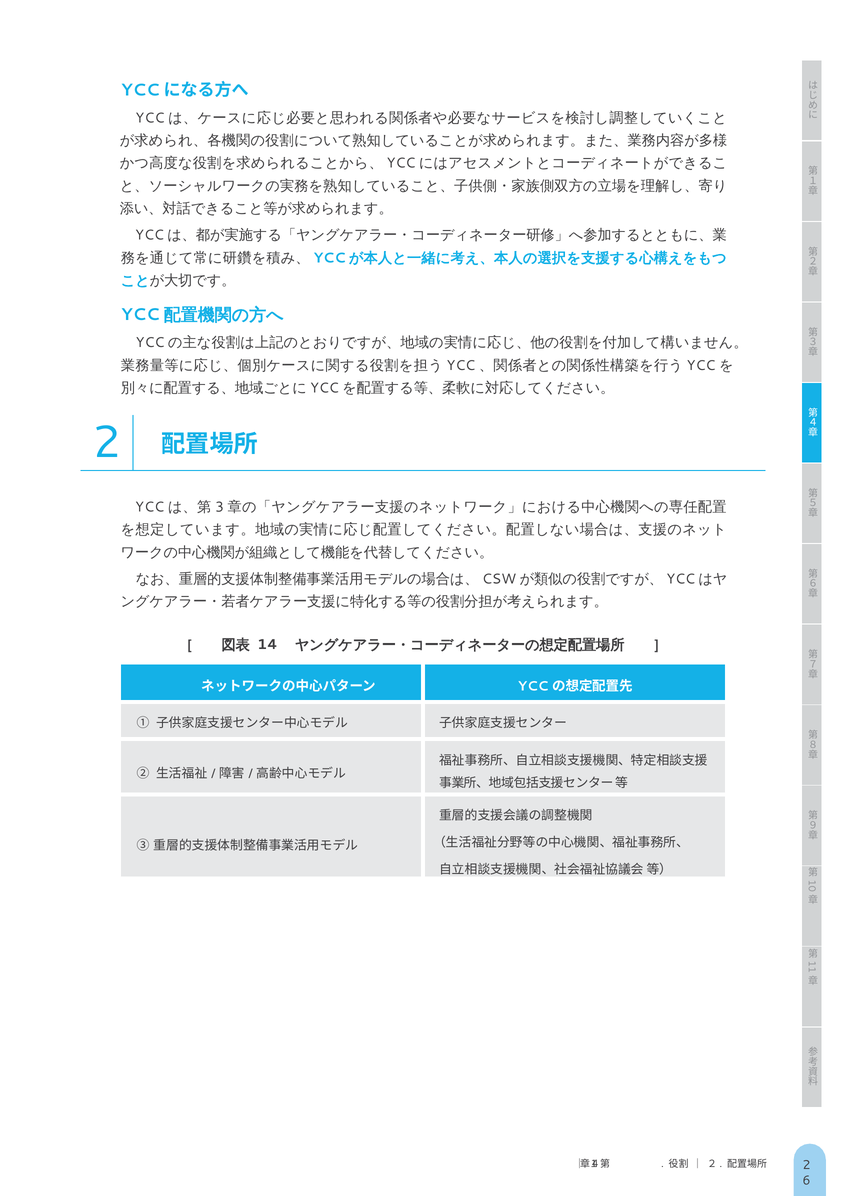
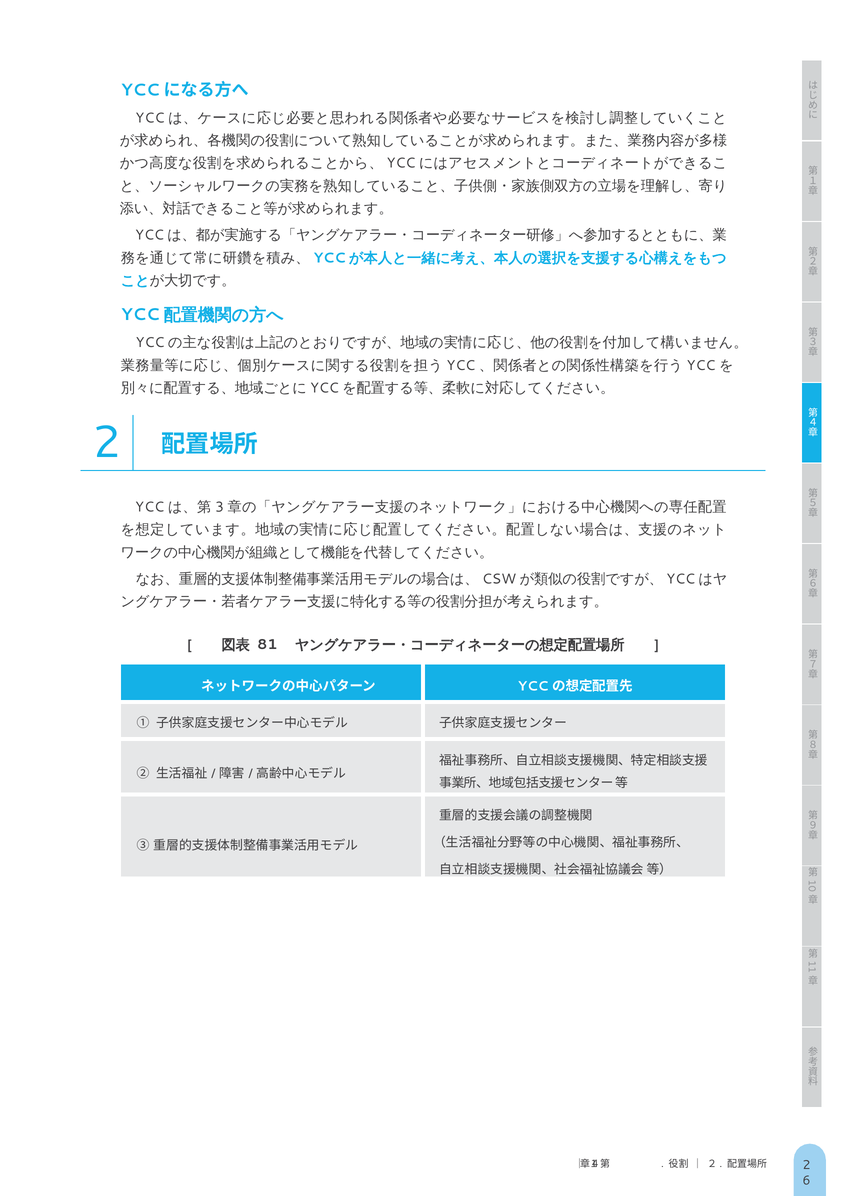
14: 14 -> 81 (267, 645)
